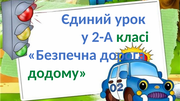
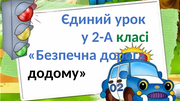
додому colour: green -> black (57, 73)
